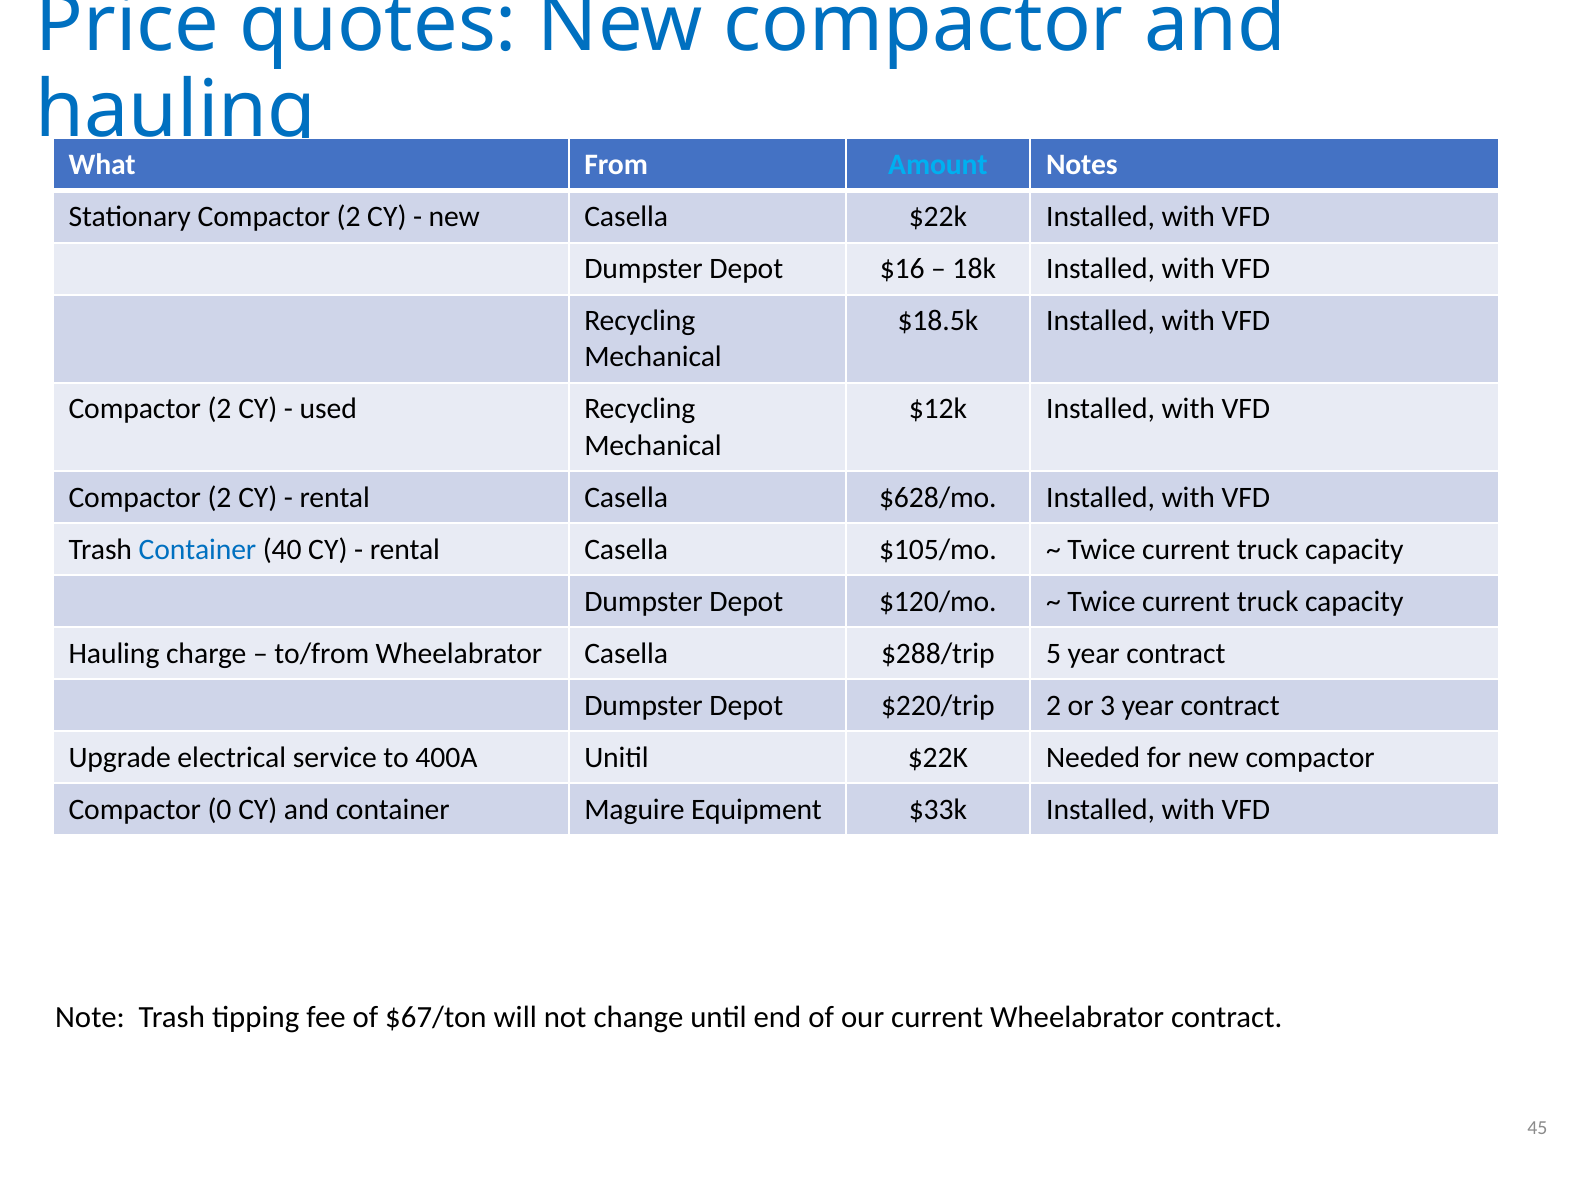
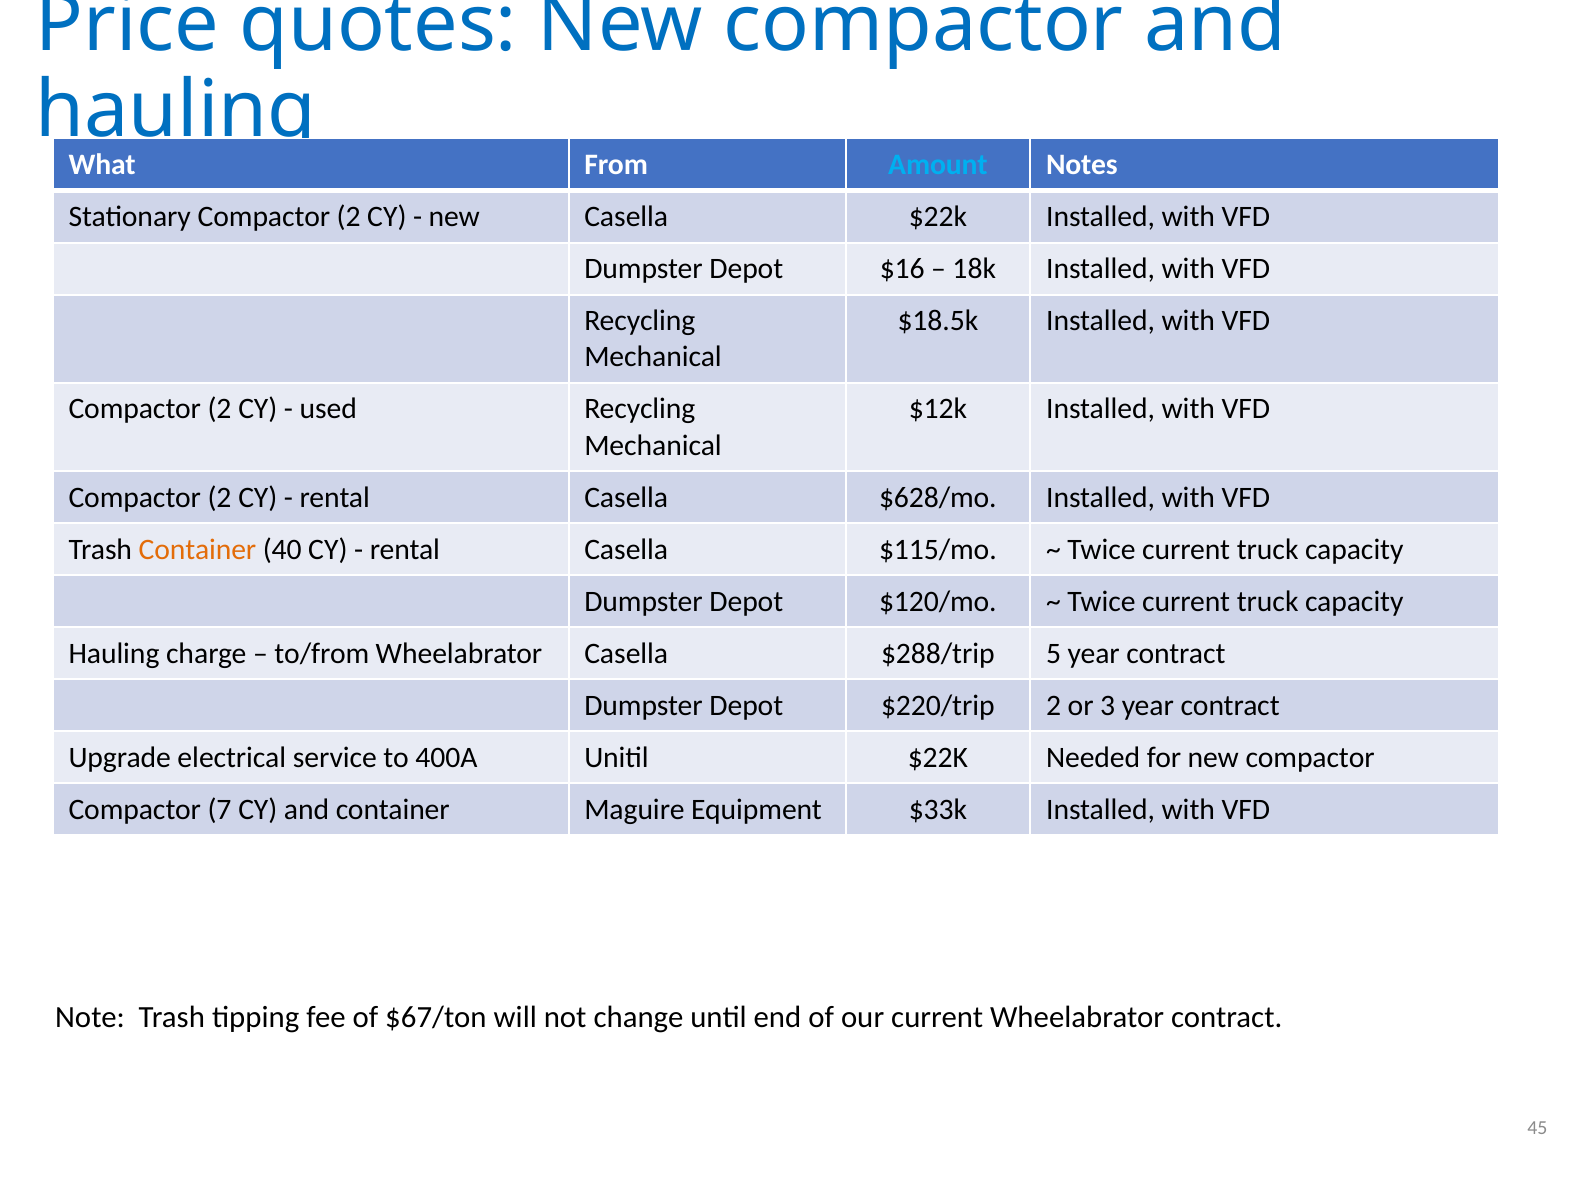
Container colour: blue -> orange (197, 549)
$105/mo: $105/mo -> $115/mo (938, 549)
0: 0 -> 7 (220, 810)
